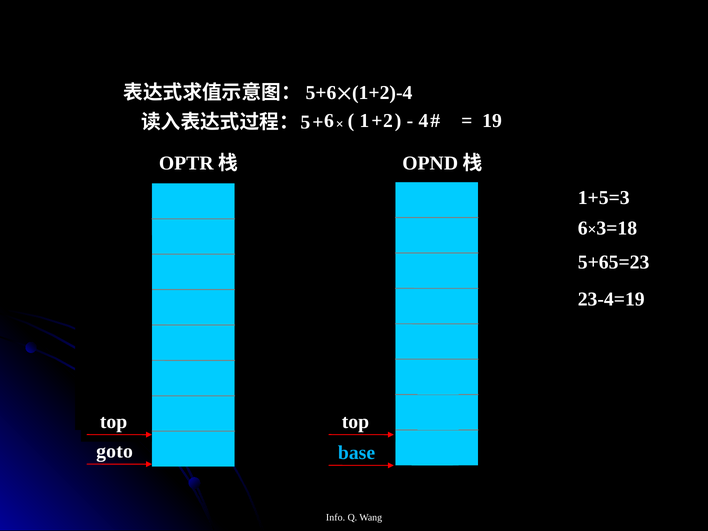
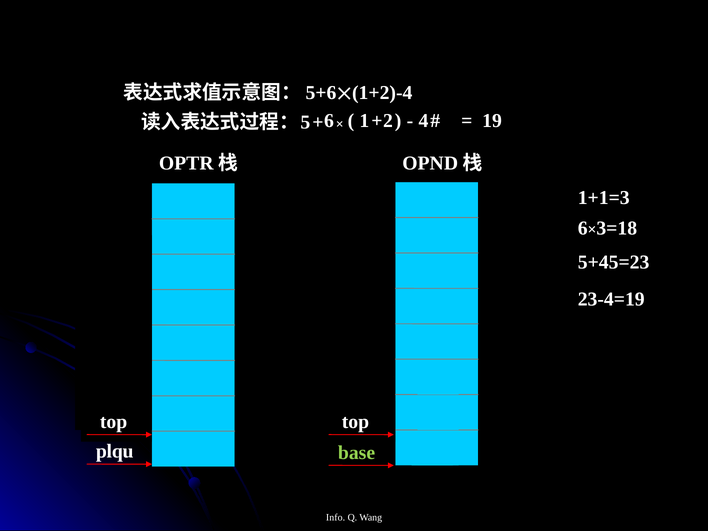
1+5=3: 1+5=3 -> 1+1=3 (604, 198)
5+65=23: 5+65=23 -> 5+45=23 (614, 262)
goto: goto -> plqu (115, 451)
base colour: light blue -> light green (357, 453)
